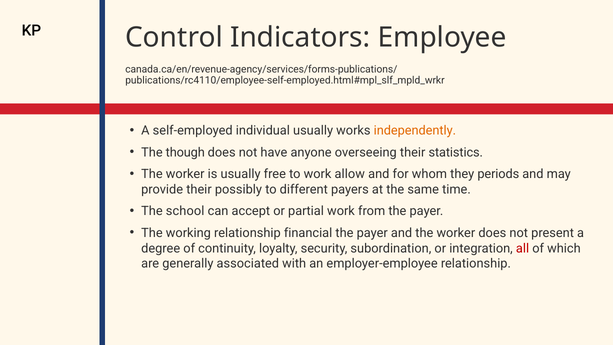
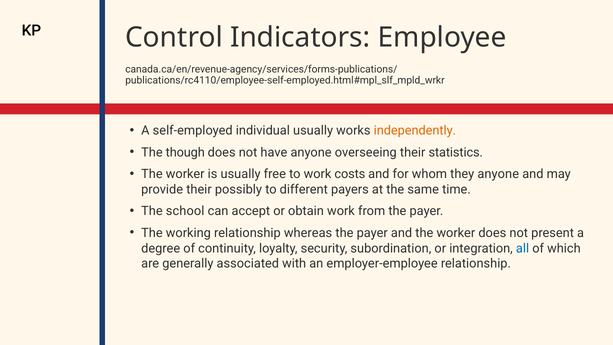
allow: allow -> costs (350, 174)
they periods: periods -> anyone (498, 174)
partial: partial -> obtain (306, 211)
financial: financial -> whereas (308, 233)
all colour: red -> blue (523, 248)
